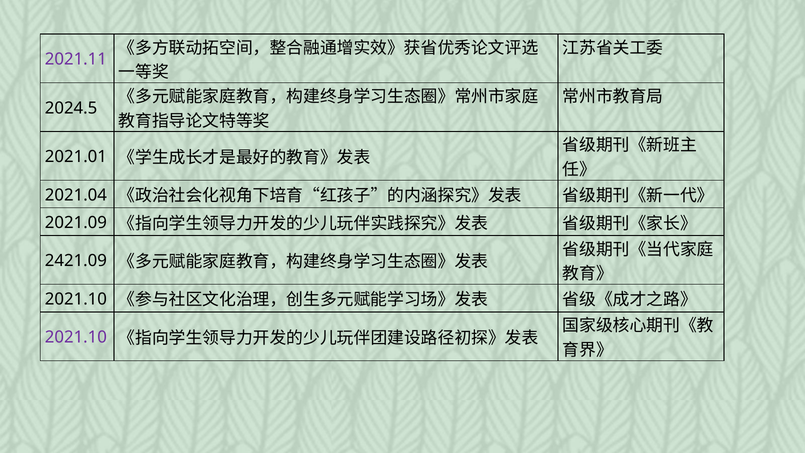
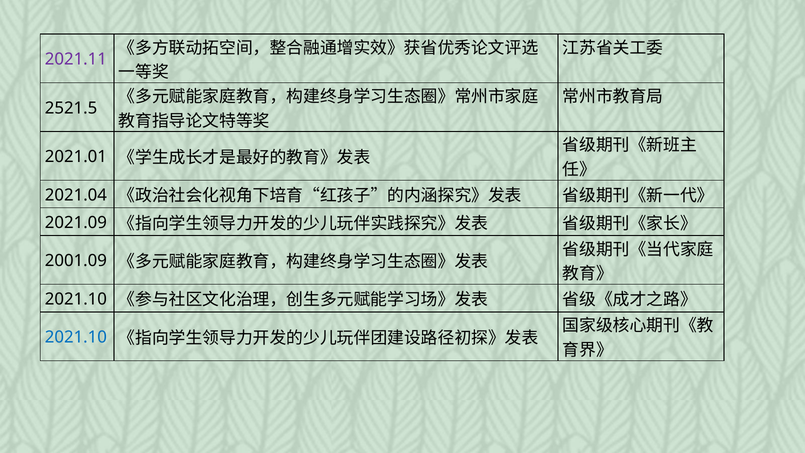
2024.5: 2024.5 -> 2521.5 (71, 108)
2421.09: 2421.09 -> 2001.09 (76, 261)
2021.10 colour: purple -> blue (76, 337)
